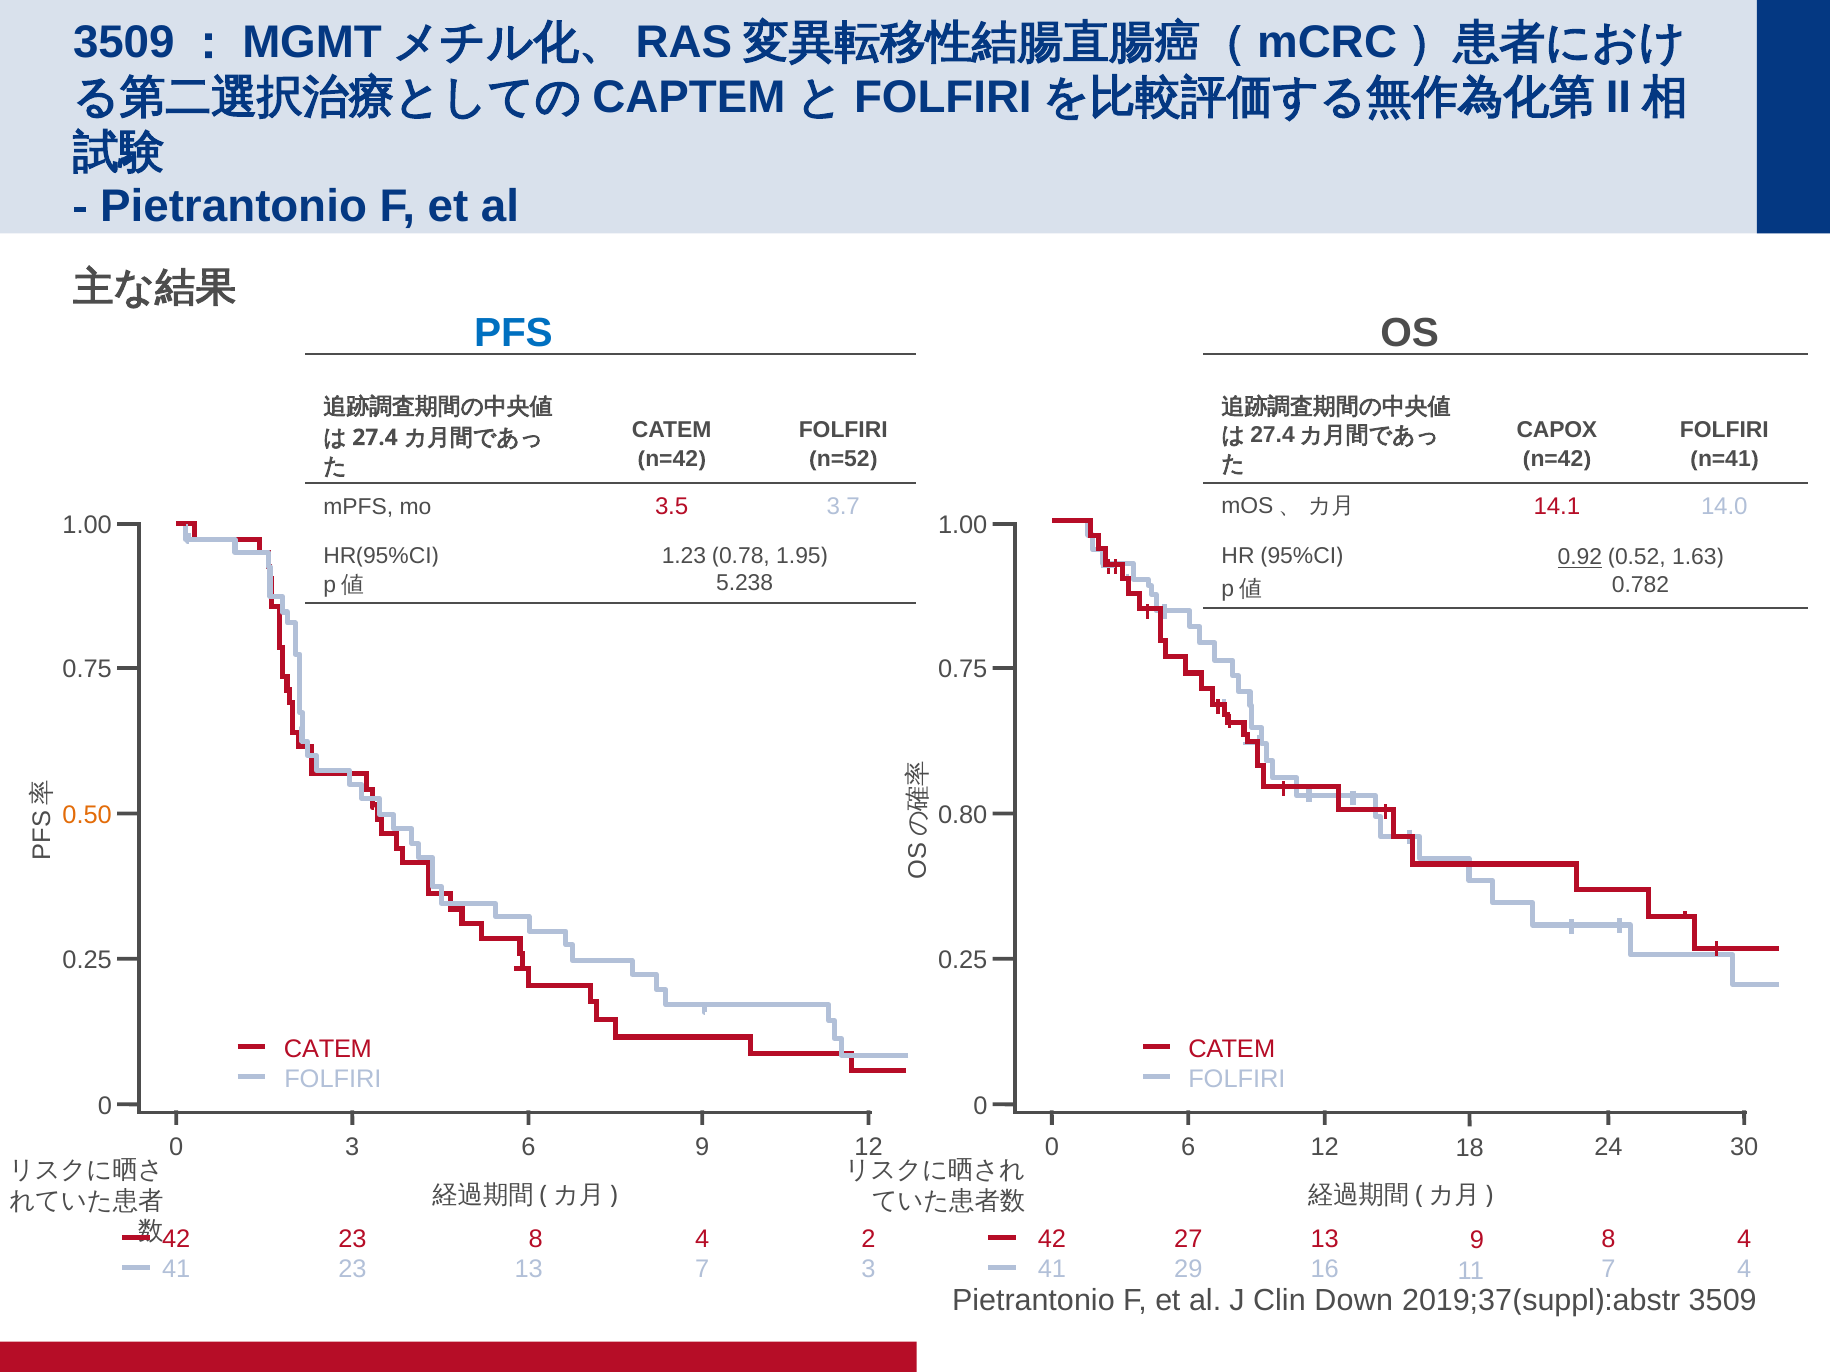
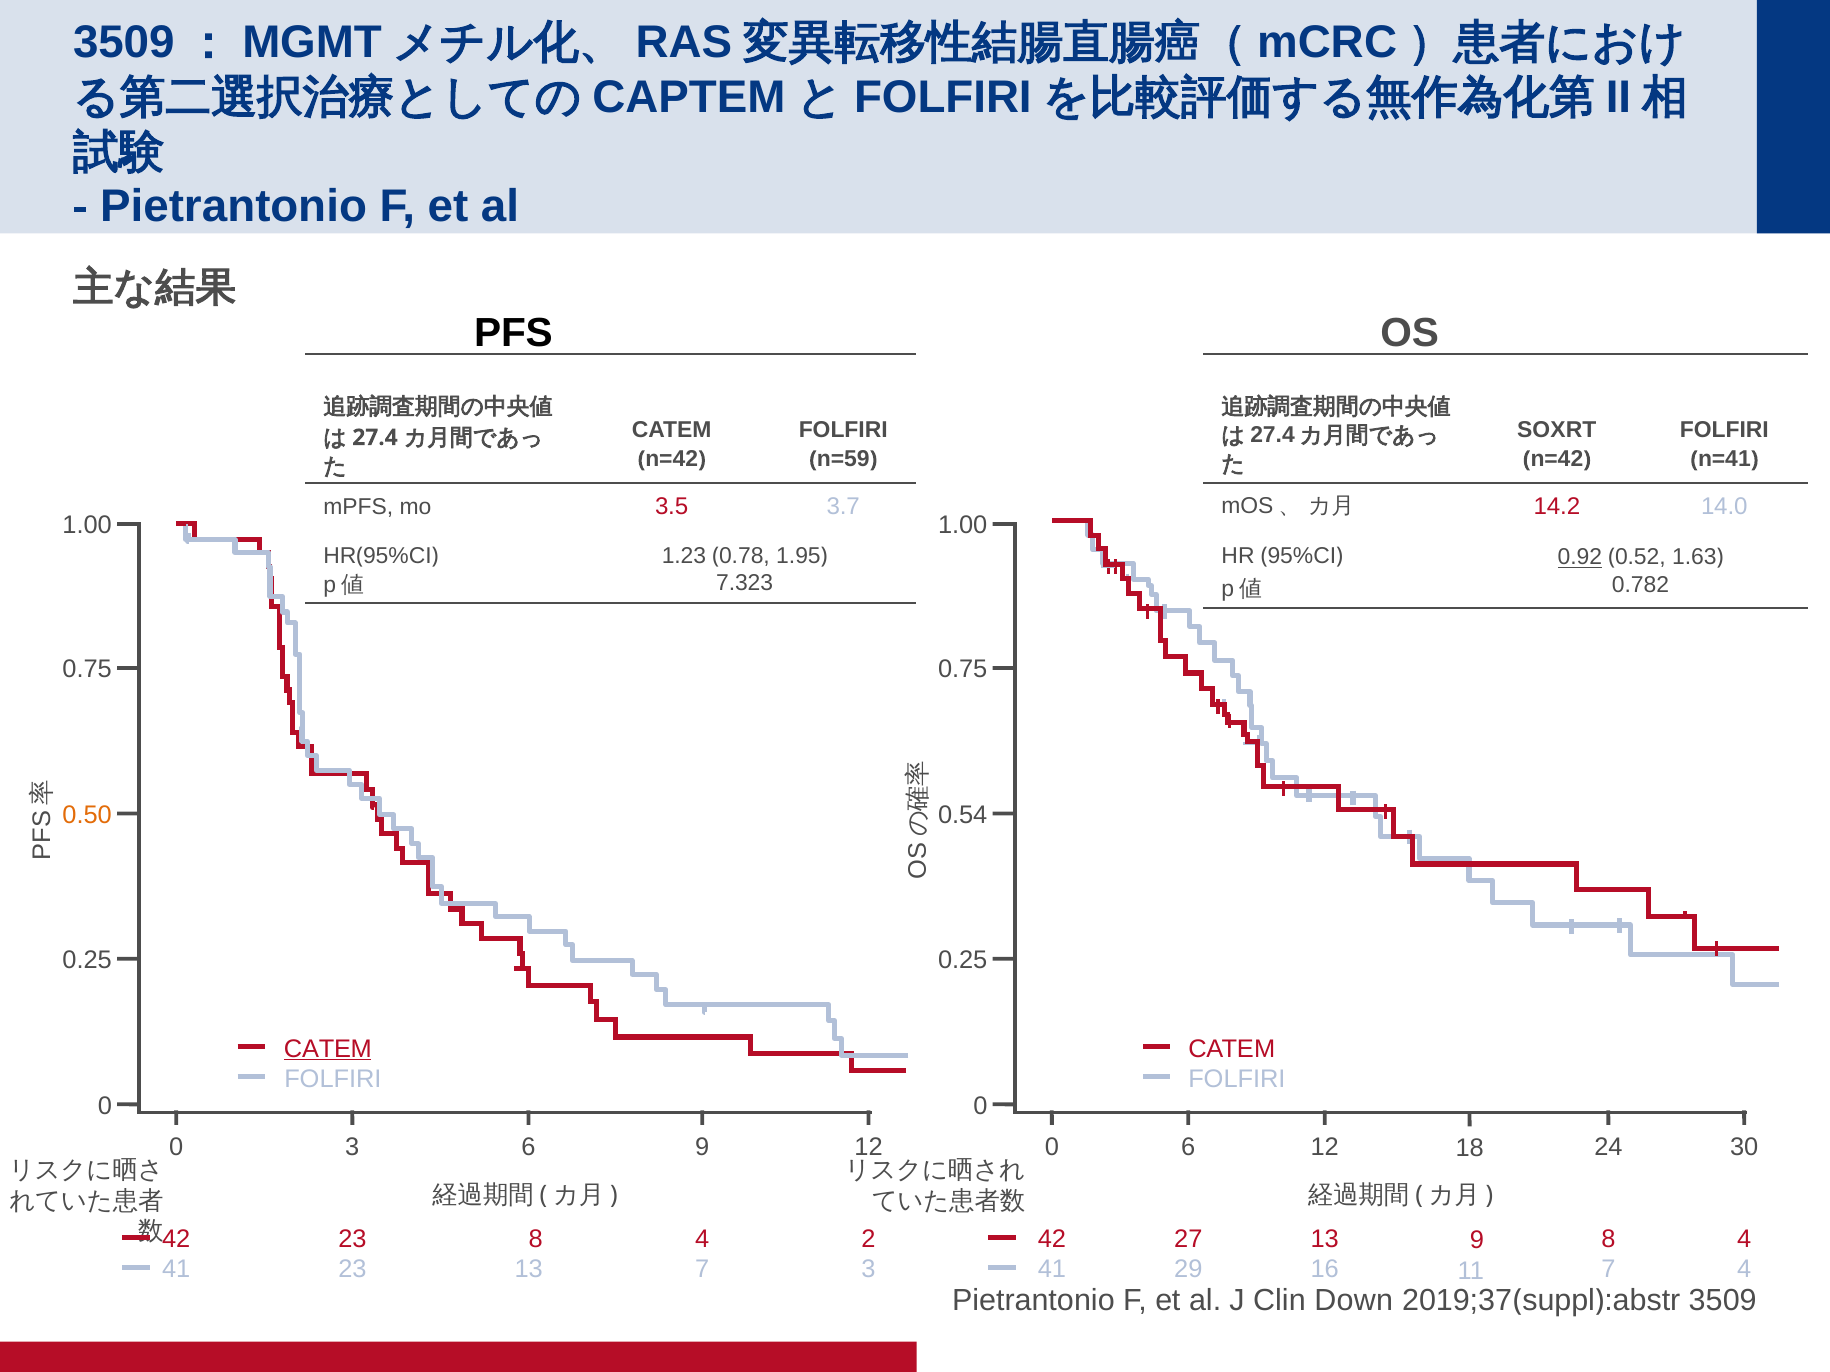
PFS colour: blue -> black (513, 333)
CAPOX: CAPOX -> SOXRT (1557, 430)
n=52: n=52 -> n=59 (843, 459)
14.1: 14.1 -> 14.2 (1557, 507)
5.238: 5.238 -> 7.323 (745, 584)
0.80: 0.80 -> 0.54 (963, 815)
CATEM underline: none -> present (328, 1049)
